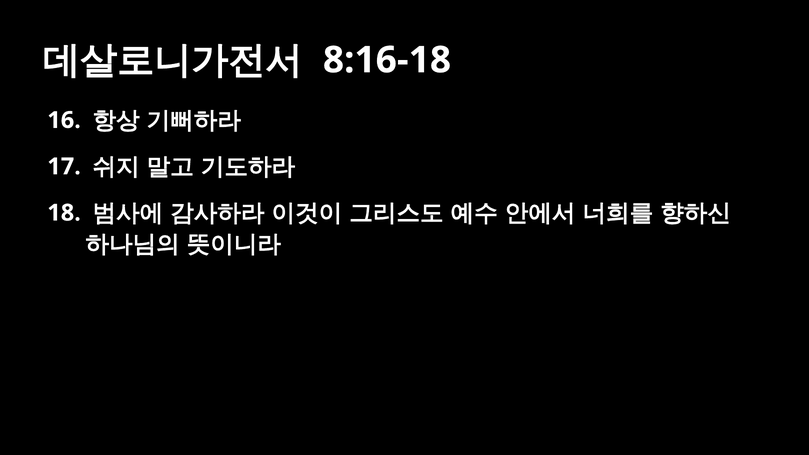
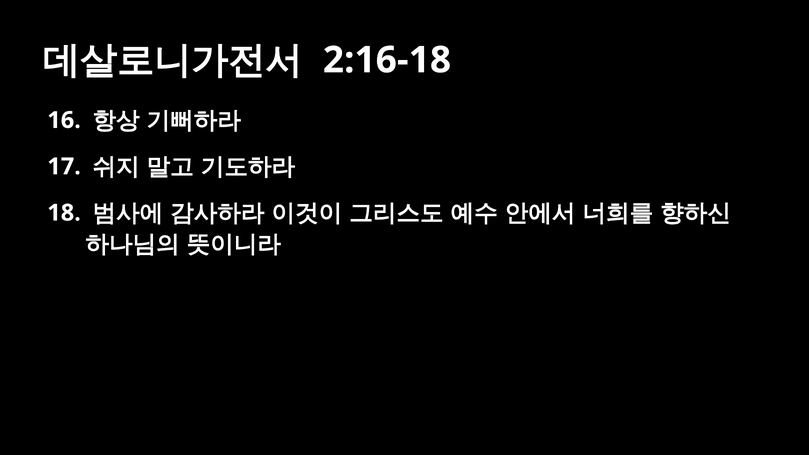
8:16-18: 8:16-18 -> 2:16-18 (387, 60)
